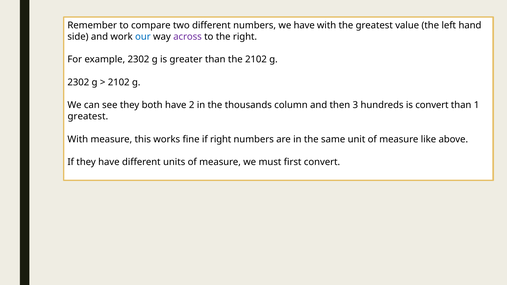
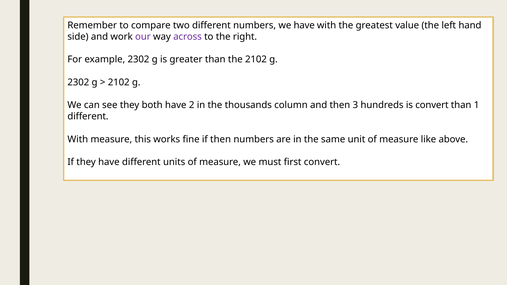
our colour: blue -> purple (143, 37)
greatest: greatest -> different (88, 117)
if right: right -> then (221, 139)
